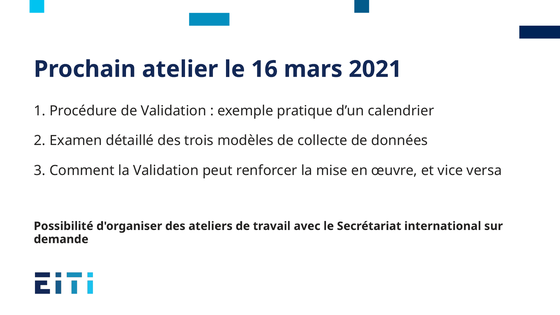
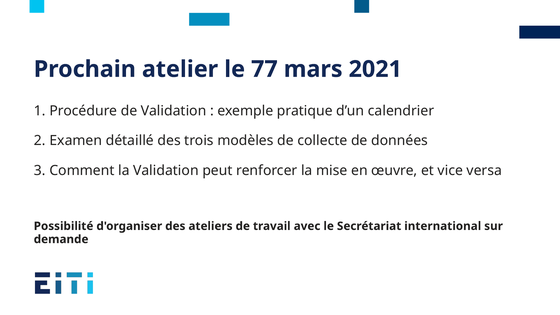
16: 16 -> 77 (264, 69)
